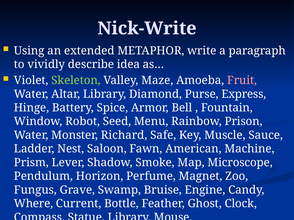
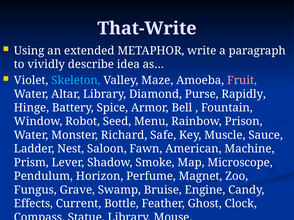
Nick-Write: Nick-Write -> That-Write (147, 28)
Skeleton colour: light green -> light blue (76, 81)
Express: Express -> Rapidly (244, 94)
Where: Where -> Effects (33, 204)
